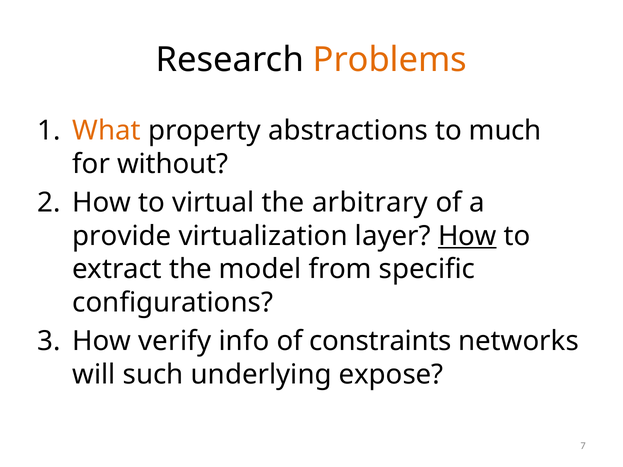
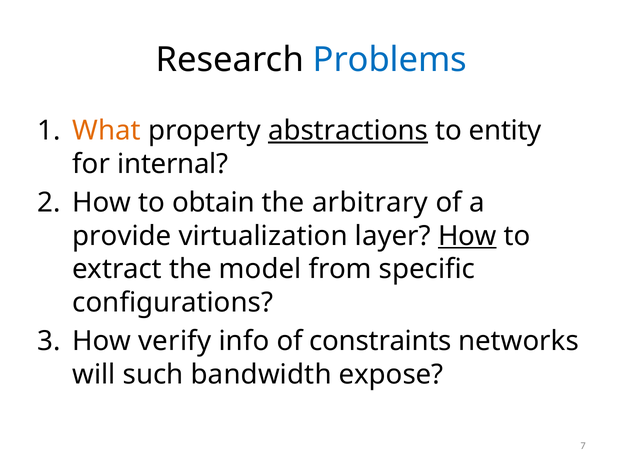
Problems colour: orange -> blue (390, 60)
abstractions underline: none -> present (348, 131)
much: much -> entity (505, 131)
without: without -> internal (173, 164)
virtual: virtual -> obtain (213, 203)
underlying: underlying -> bandwidth (261, 375)
